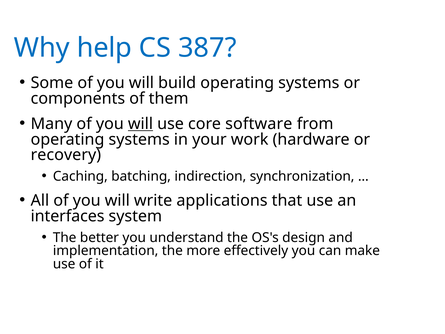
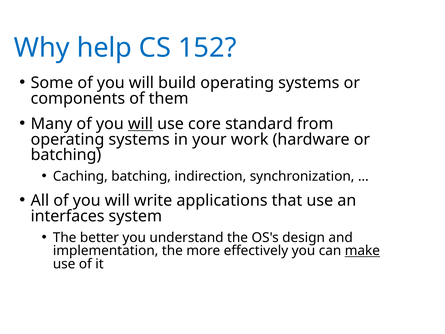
387: 387 -> 152 (207, 48)
software: software -> standard (259, 124)
recovery: recovery -> batching (66, 155)
make underline: none -> present (362, 251)
